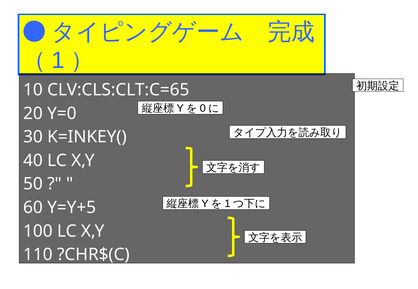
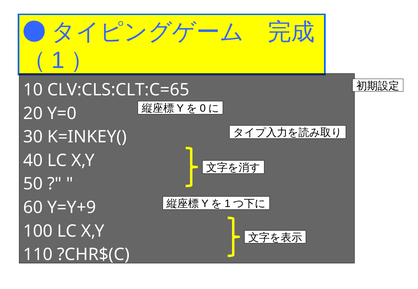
Y=Y+5: Y=Y+5 -> Y=Y+9 (72, 208)
